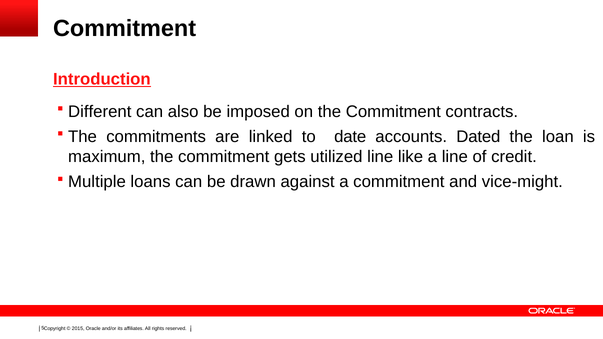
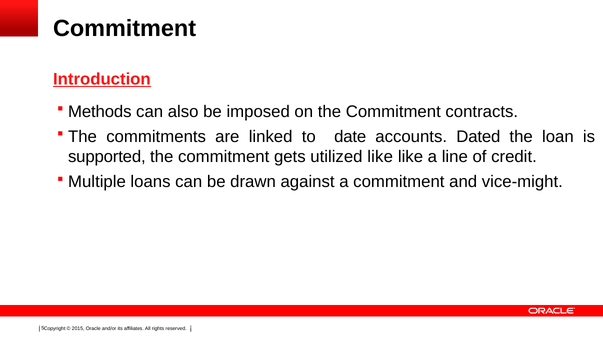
Different: Different -> Methods (100, 112)
maximum: maximum -> supported (107, 157)
utilized line: line -> like (380, 157)
